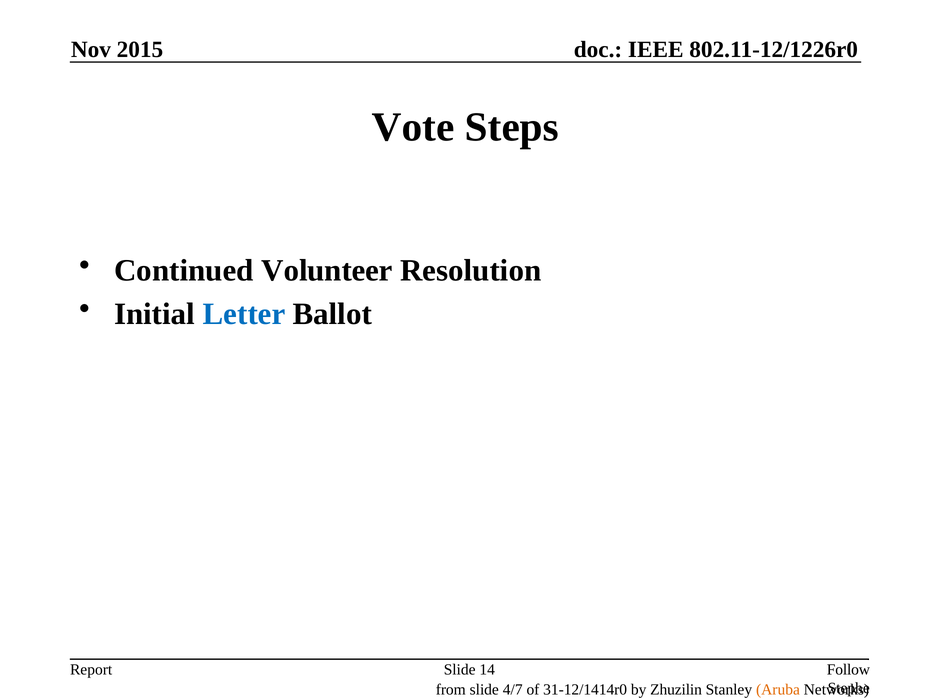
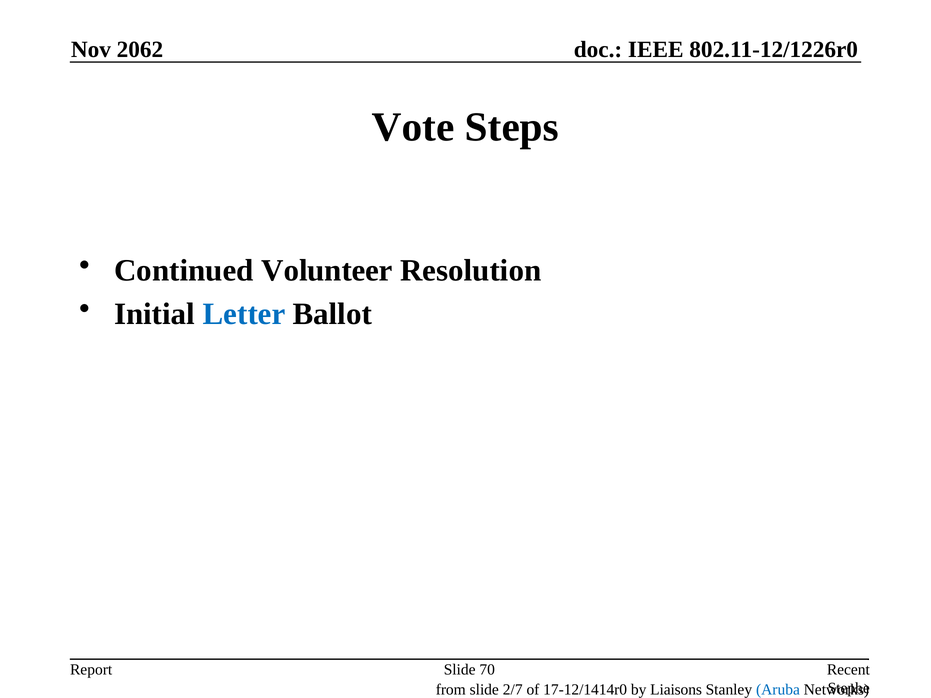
2015: 2015 -> 2062 (140, 50)
14: 14 -> 70 (487, 670)
Follow: Follow -> Recent (848, 670)
4/7: 4/7 -> 2/7 (513, 690)
31-12/1414r0: 31-12/1414r0 -> 17-12/1414r0 (585, 690)
Zhuzilin: Zhuzilin -> Liaisons (676, 690)
Aruba colour: orange -> blue (778, 690)
